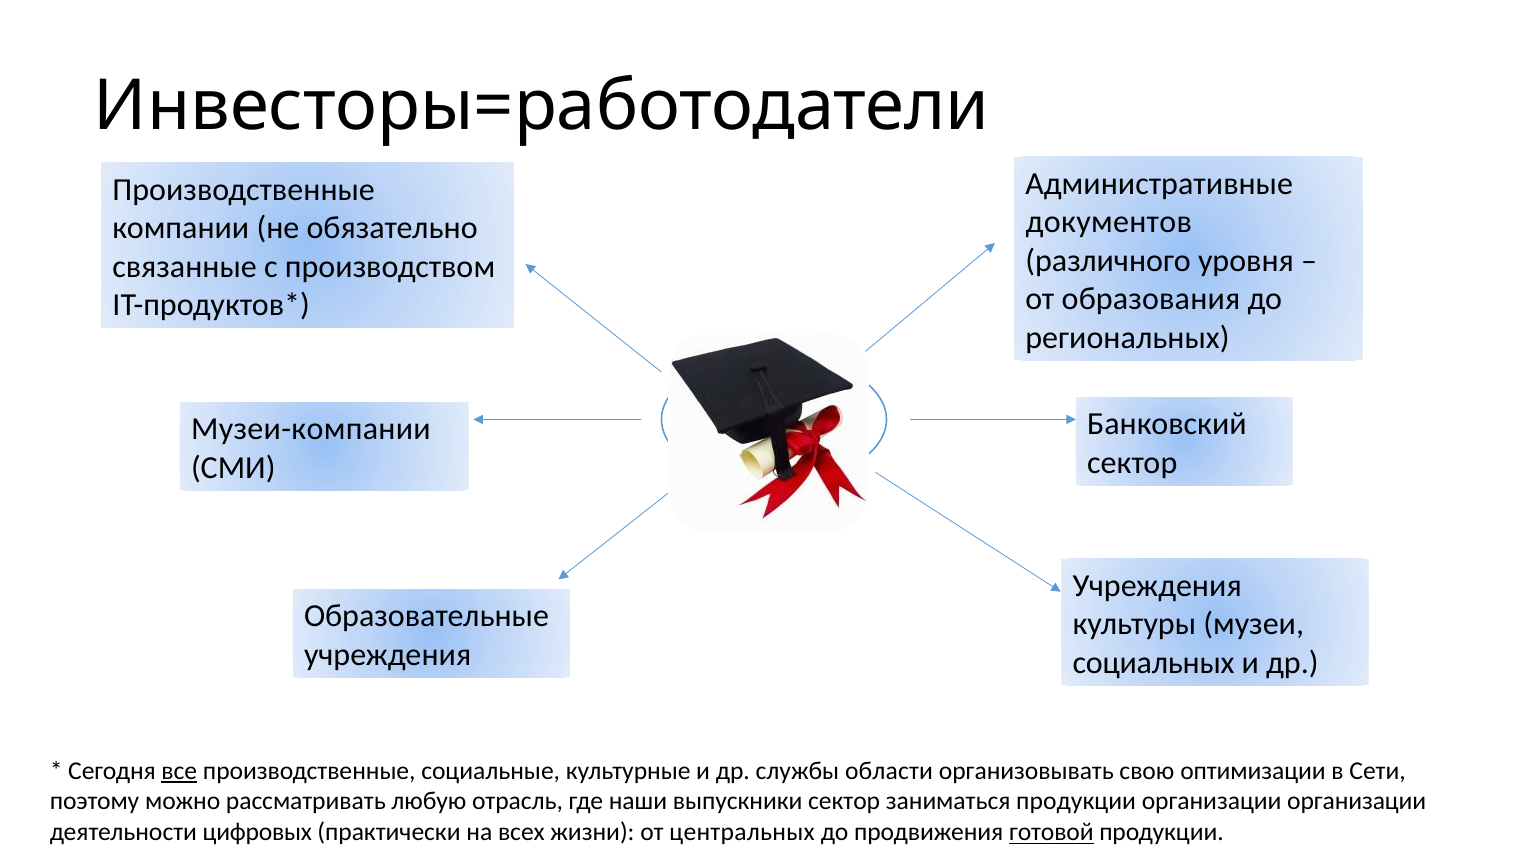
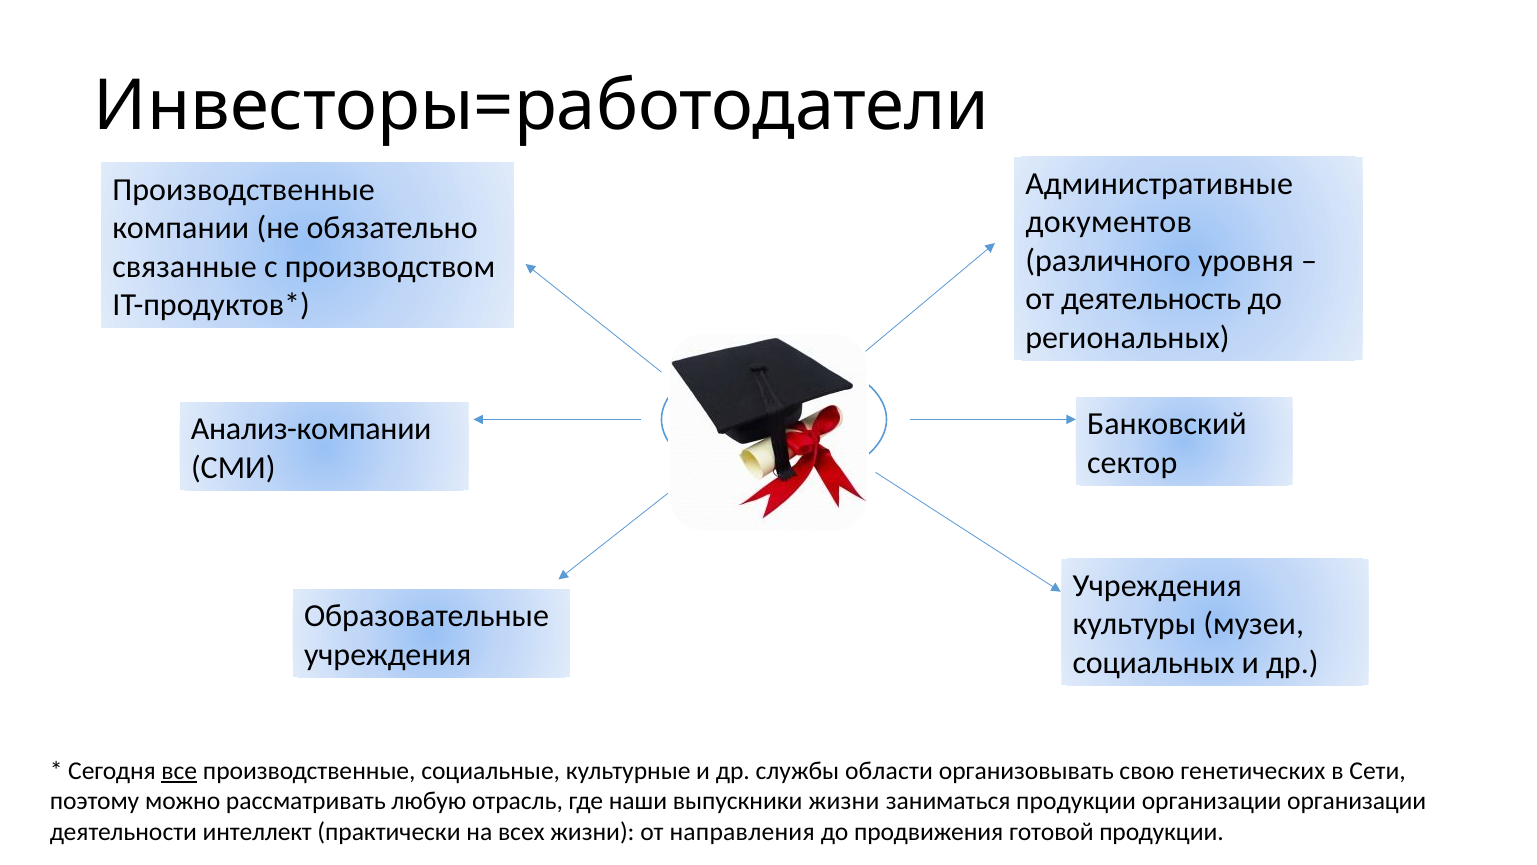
образования: образования -> деятельность (1151, 299)
Музеи-компании: Музеи-компании -> Анализ-компании (311, 429)
оптимизации: оптимизации -> генетических (1253, 770)
выпускники сектор: сектор -> жизни (844, 801)
цифровых: цифровых -> интеллект (257, 832)
центральных: центральных -> направления (742, 832)
готовой underline: present -> none (1051, 832)
